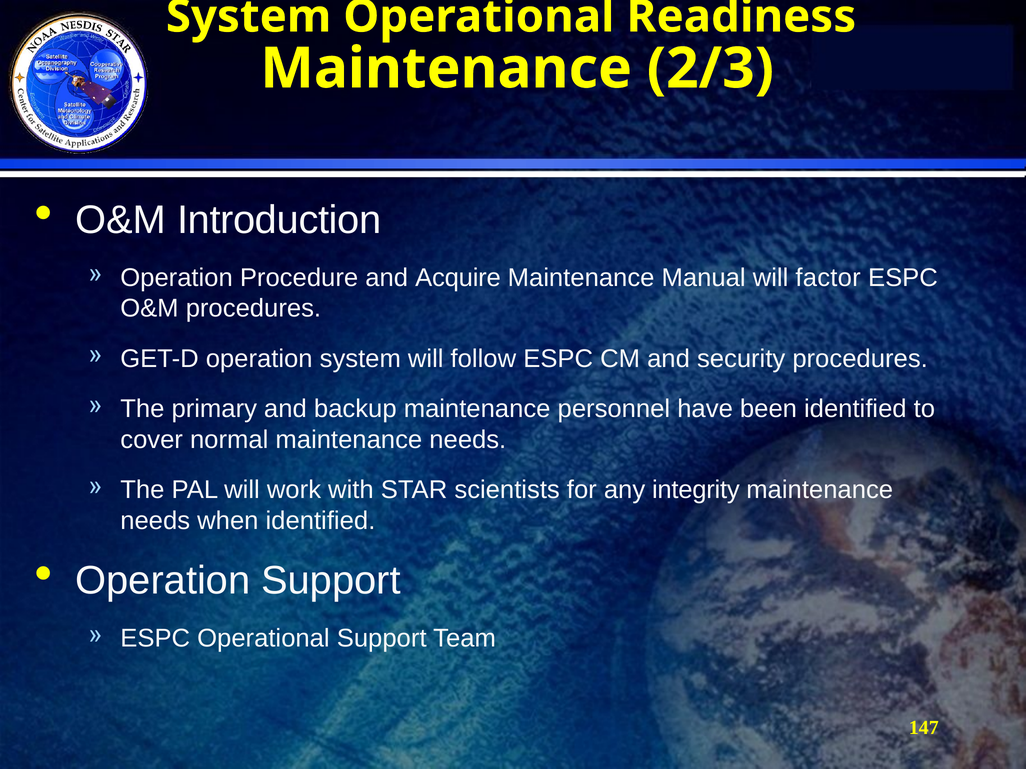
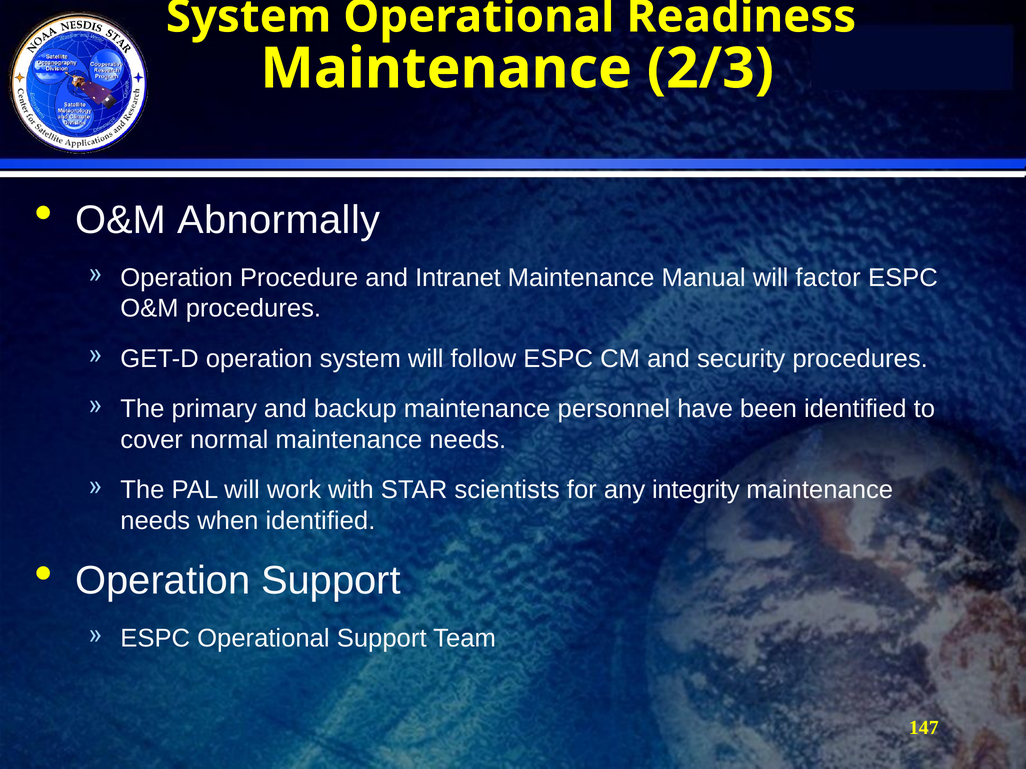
Introduction: Introduction -> Abnormally (279, 220)
Acquire: Acquire -> Intranet (458, 278)
